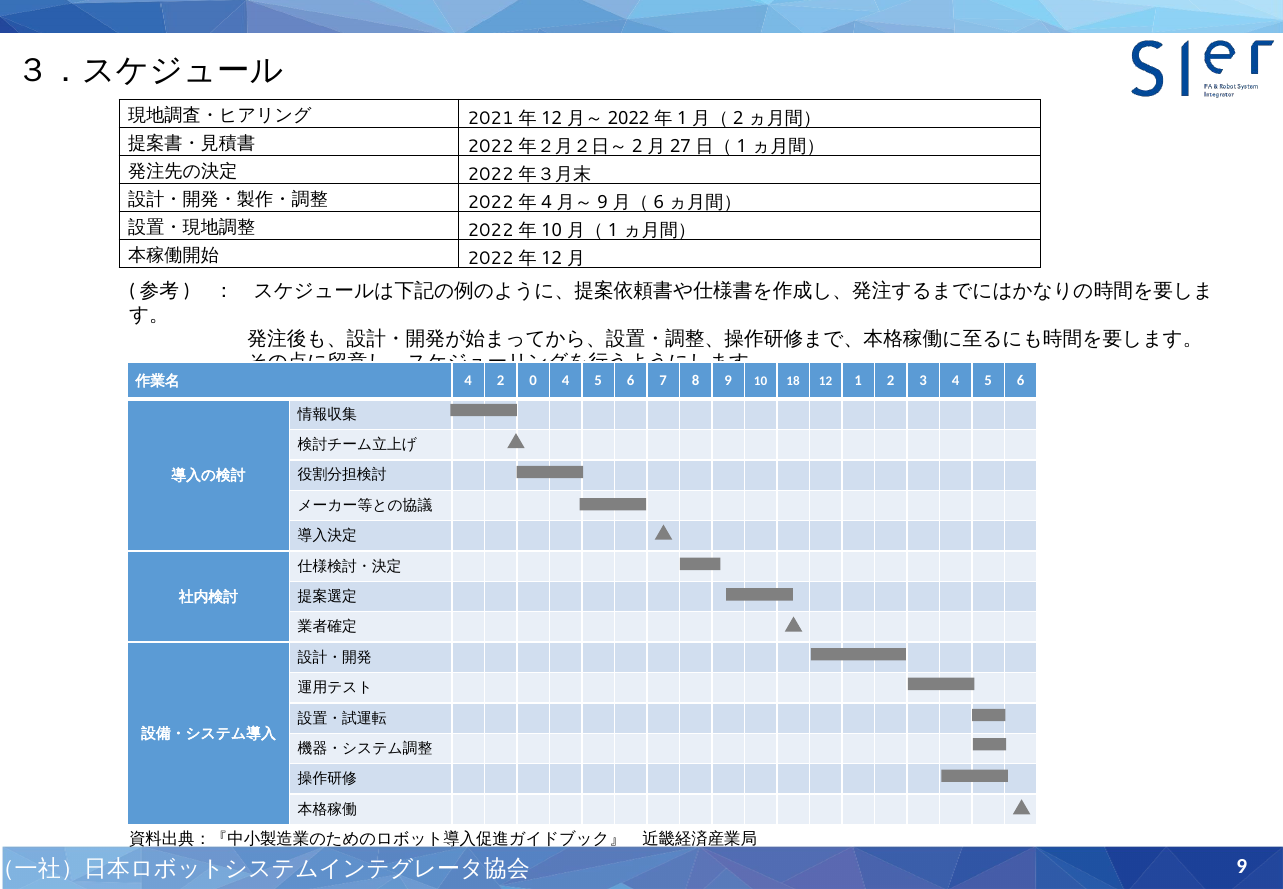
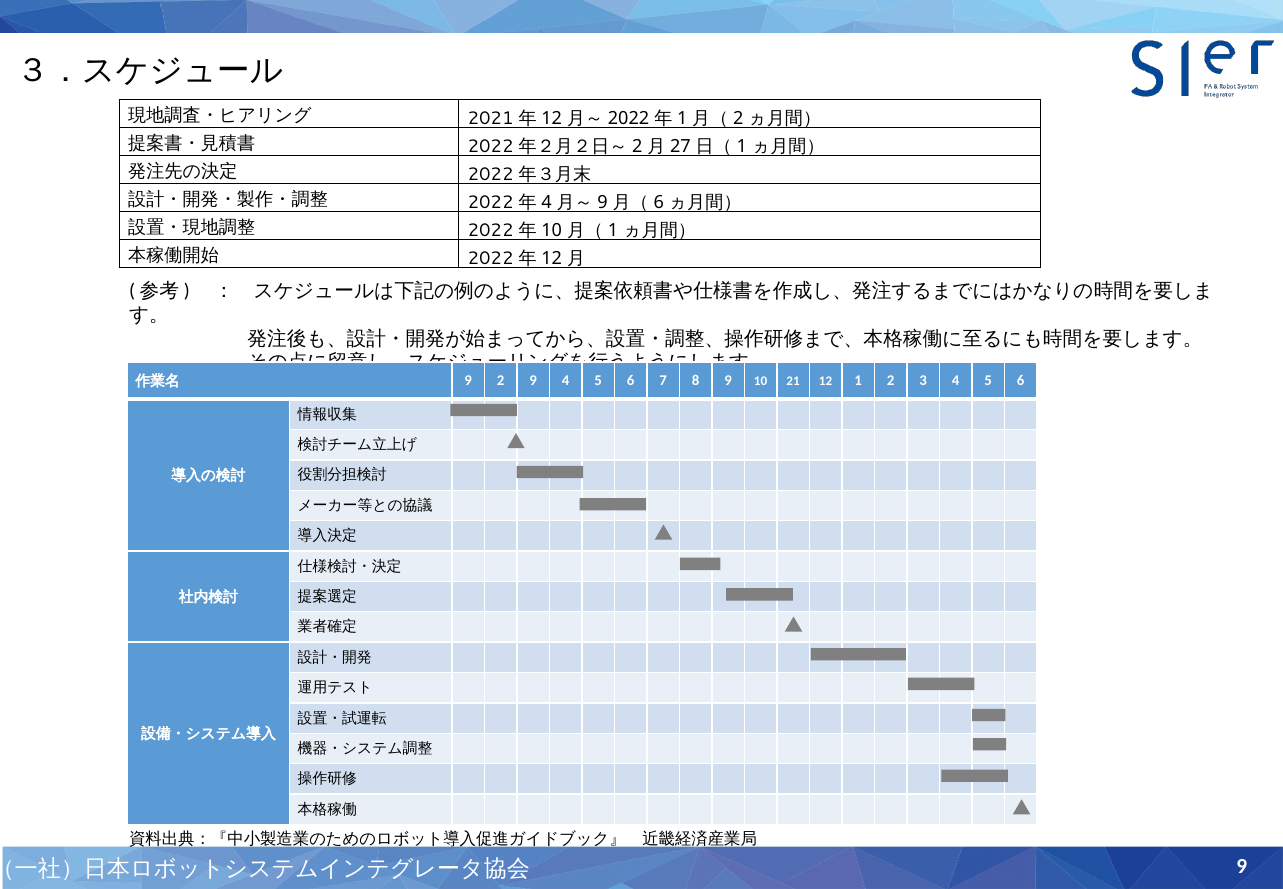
4: 4 -> 9 (468, 380)
2 0: 0 -> 9 (533, 380)
18: 18 -> 21 (793, 380)
